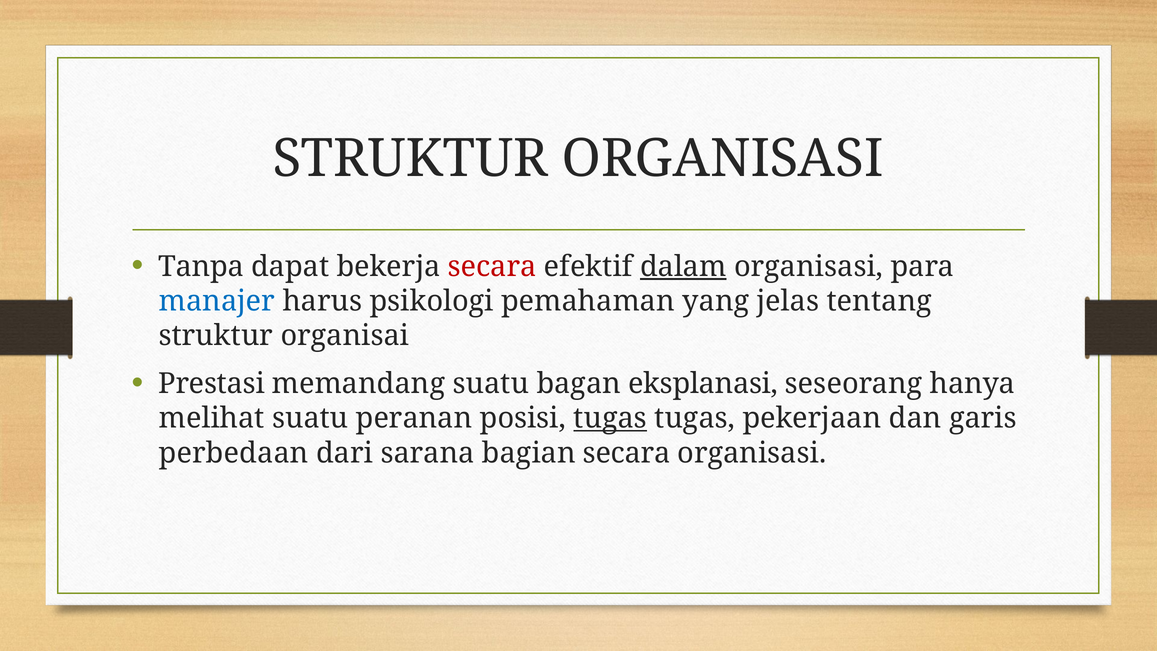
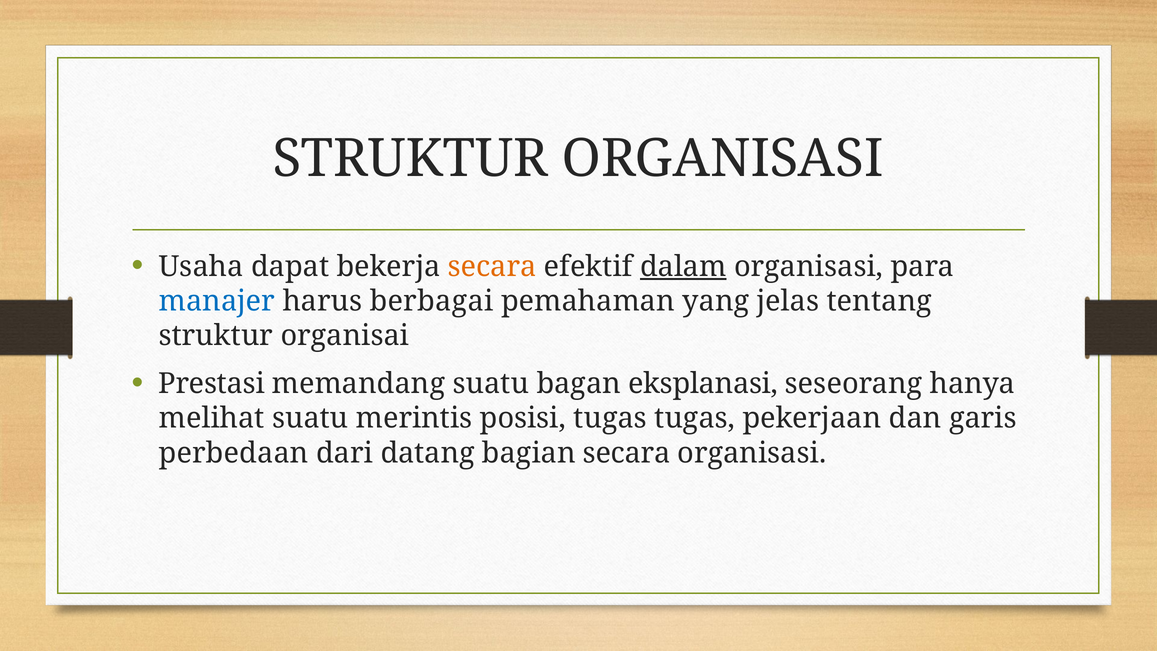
Tanpa: Tanpa -> Usaha (201, 266)
secara colour: red -> orange (492, 266)
psikologi: psikologi -> berbagai (432, 301)
peranan: peranan -> merintis (414, 418)
tugas underline: present -> none (610, 418)
sarana: sarana -> datang (428, 453)
